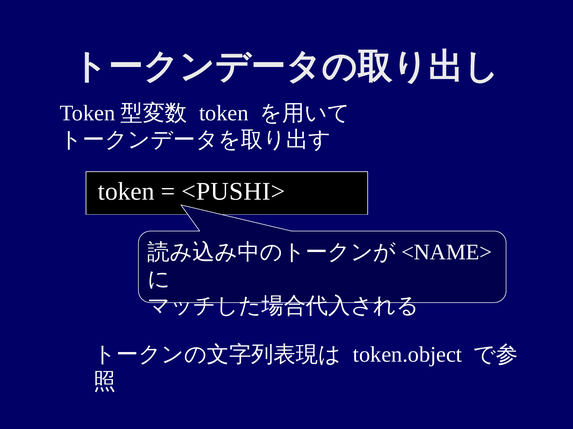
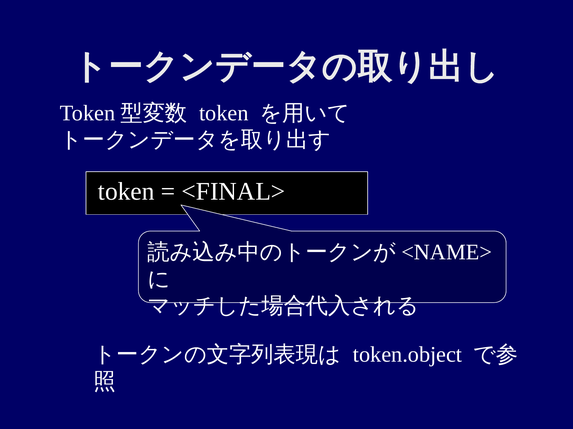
<PUSHI>: <PUSHI> -> <FINAL> (233, 192)
